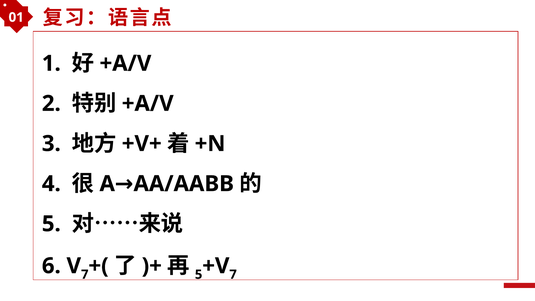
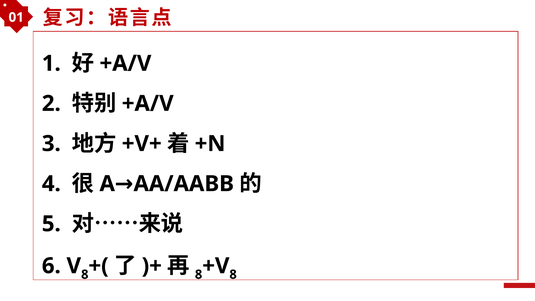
7: 7 -> 8 (85, 274)
5: 5 -> 8 (199, 274)
7: 7 -> 8 (233, 274)
